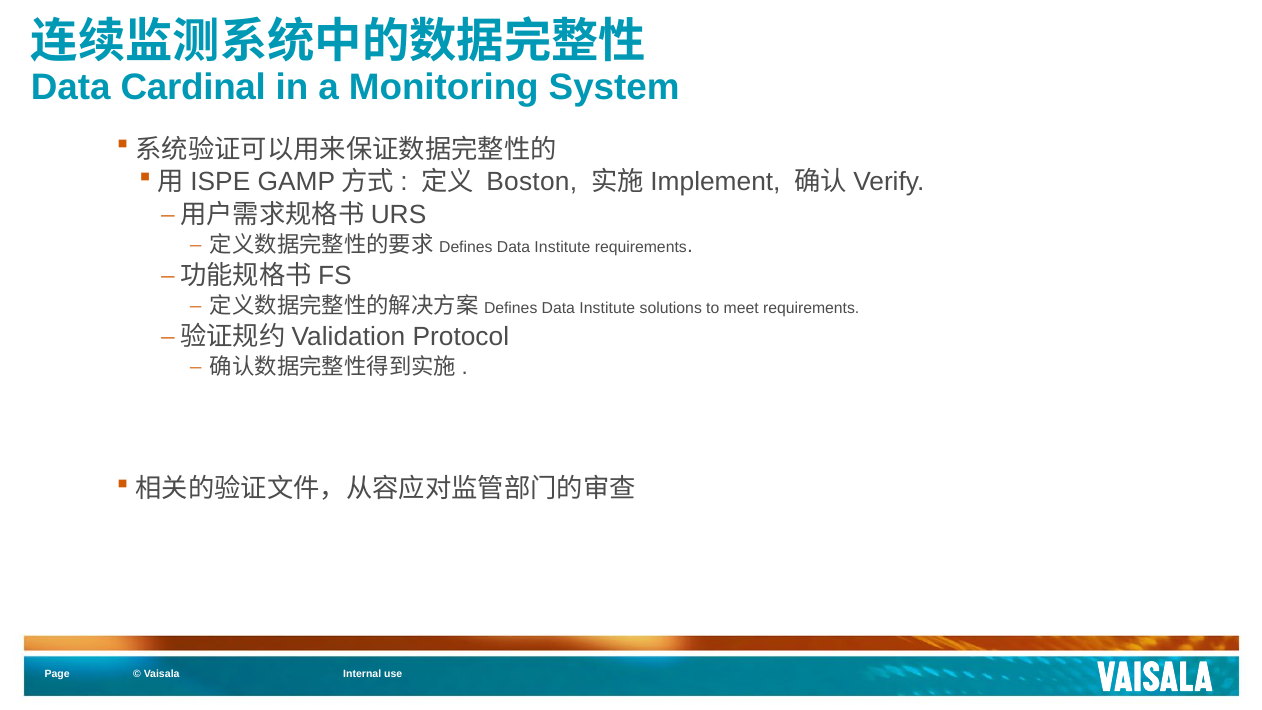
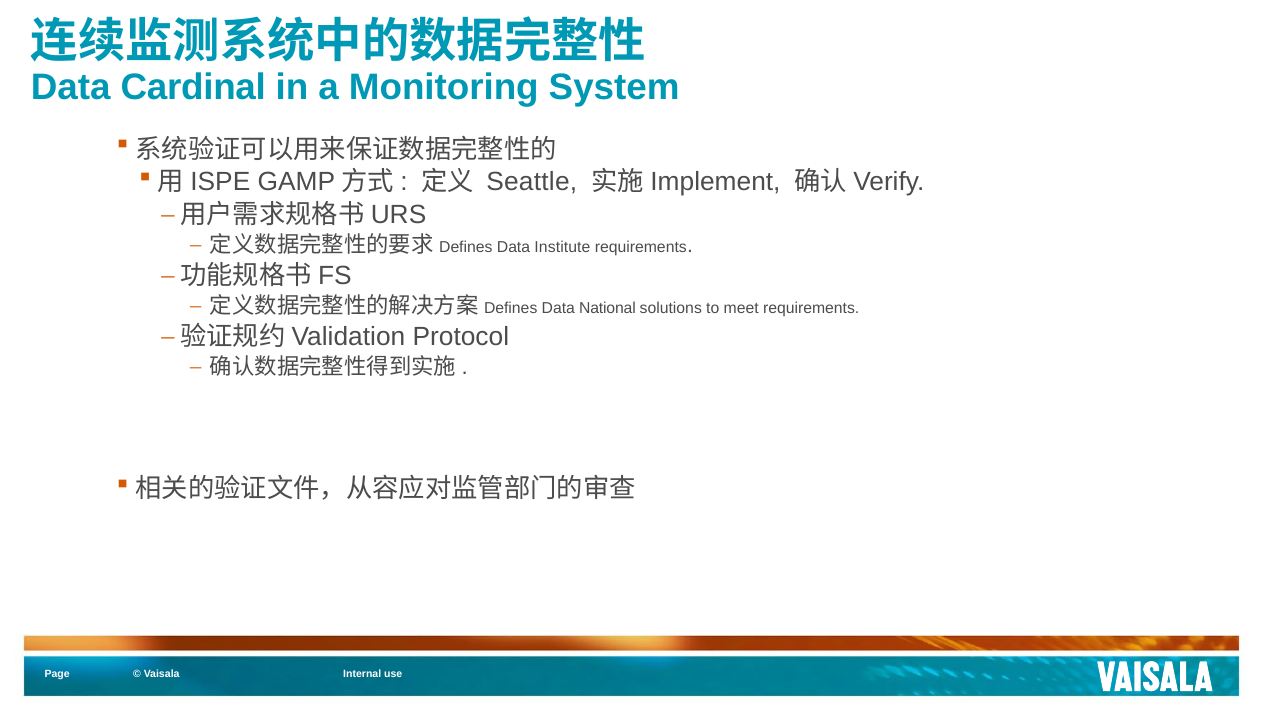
Boston: Boston -> Seattle (532, 182)
Institute: Institute -> National (607, 308)
